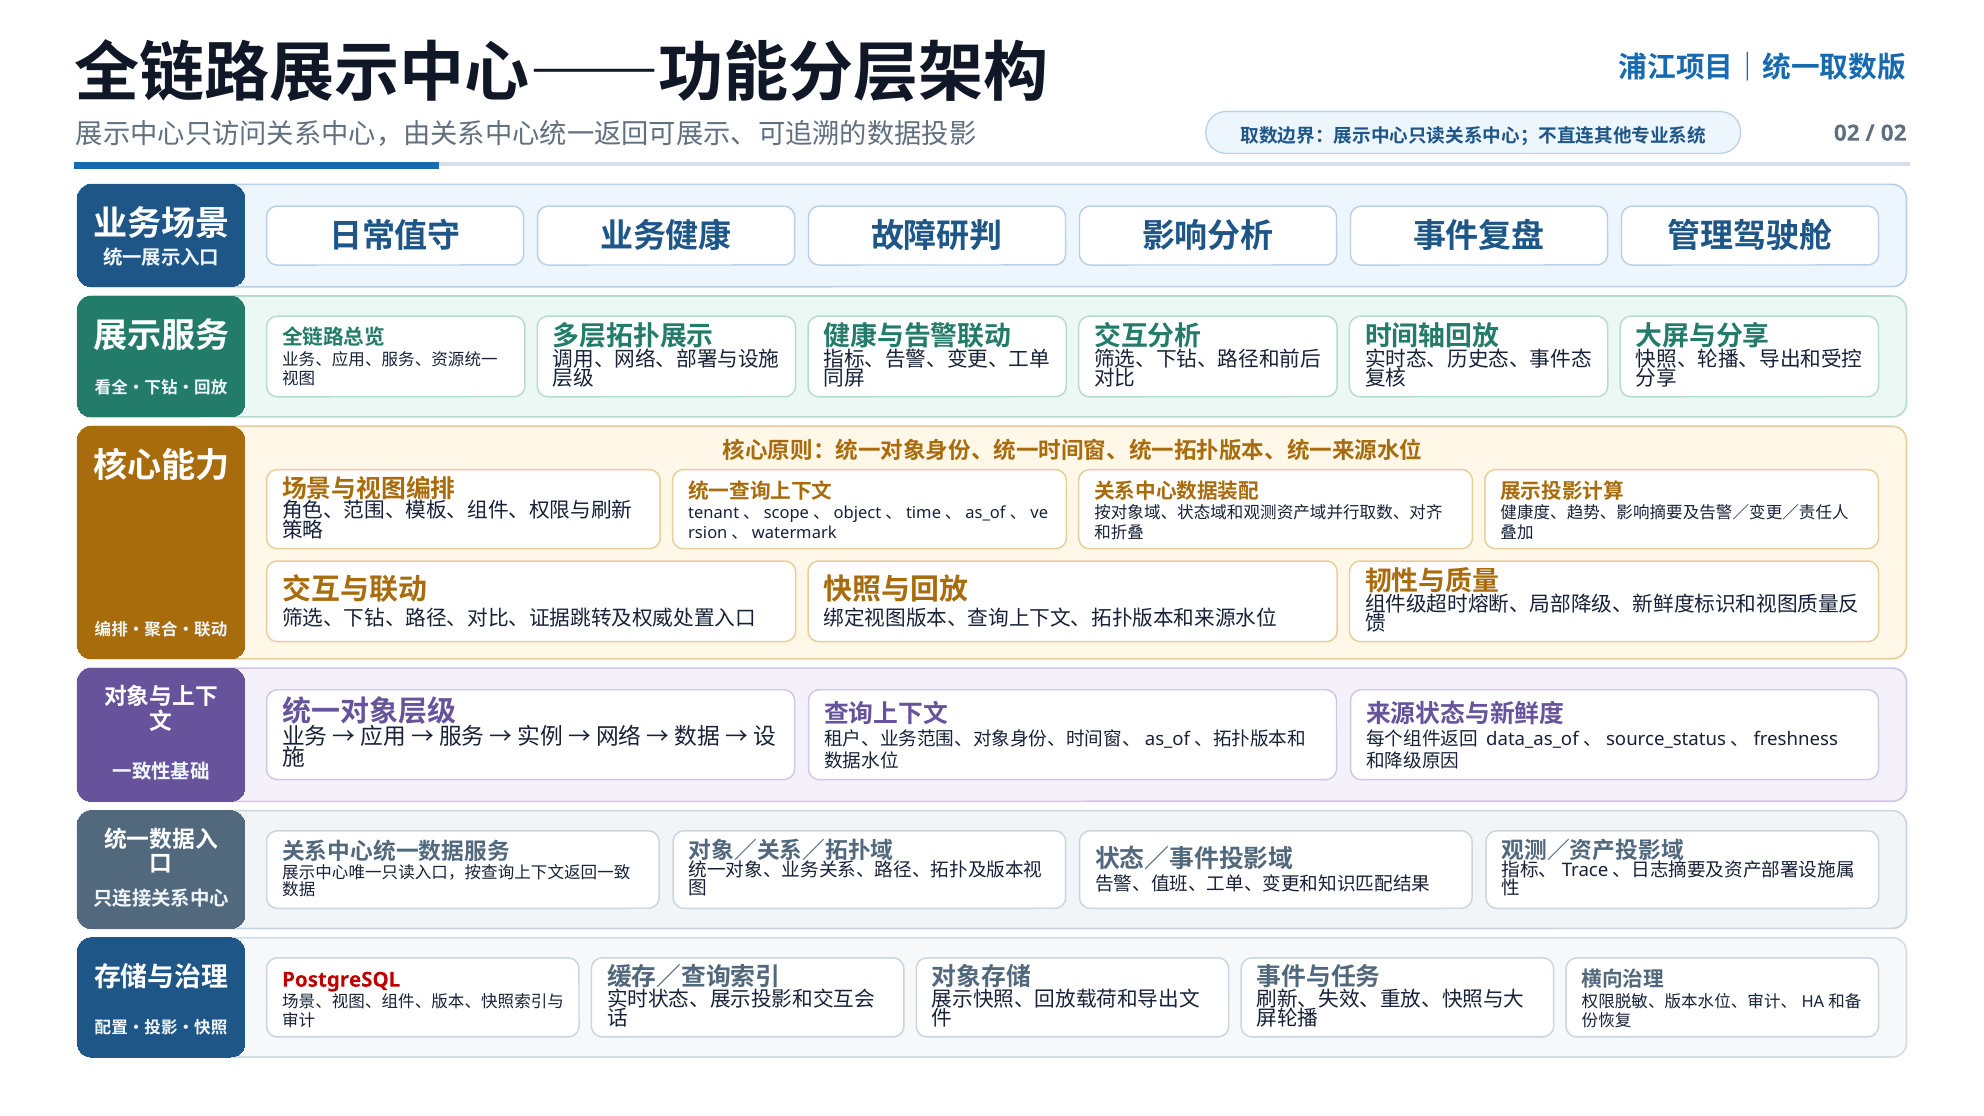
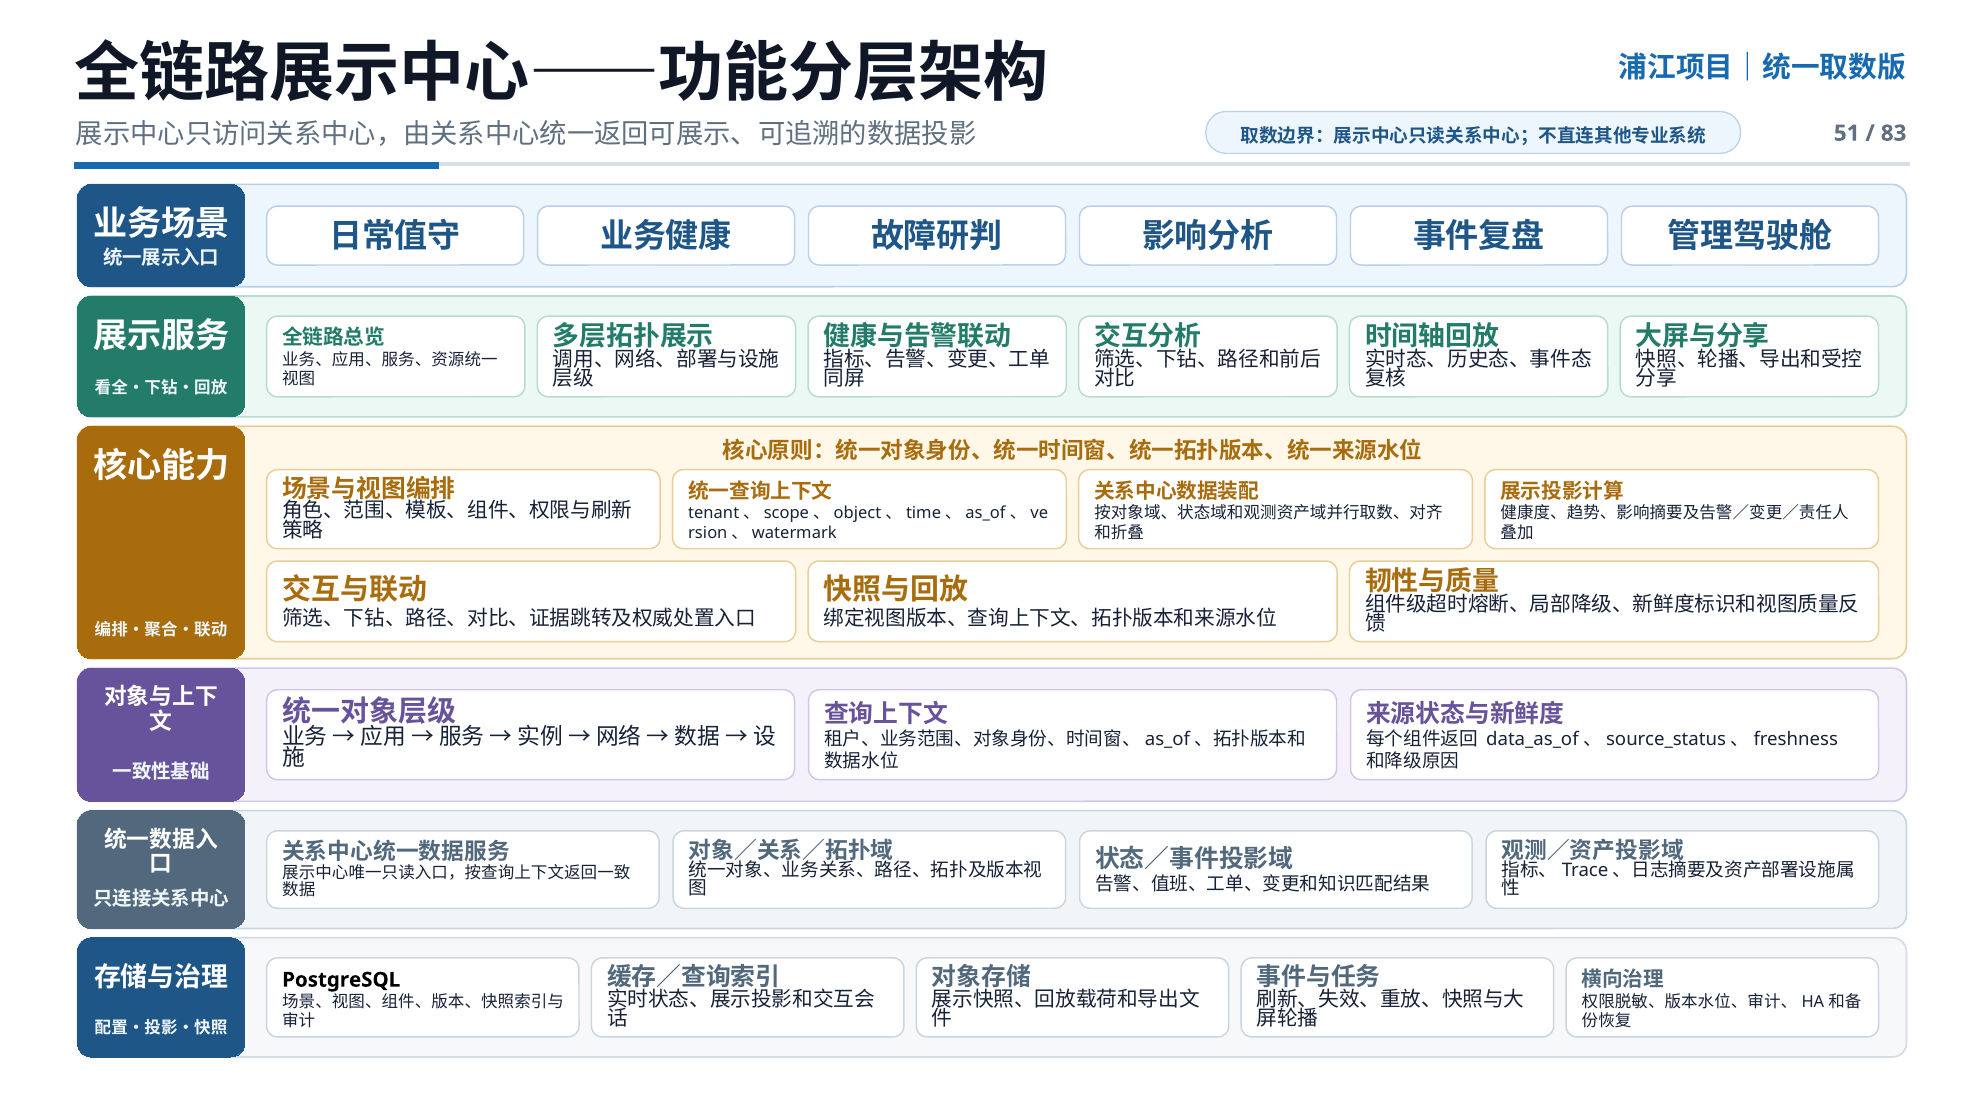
02: 02 -> 51 (1847, 133)
02: 02 -> 83 (1894, 133)
PostgreSQL colour: red -> black (341, 980)
